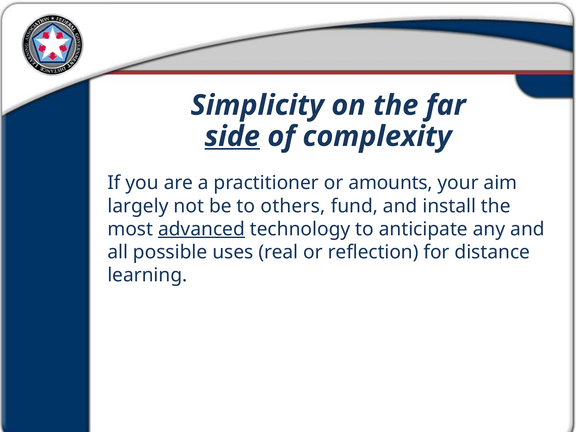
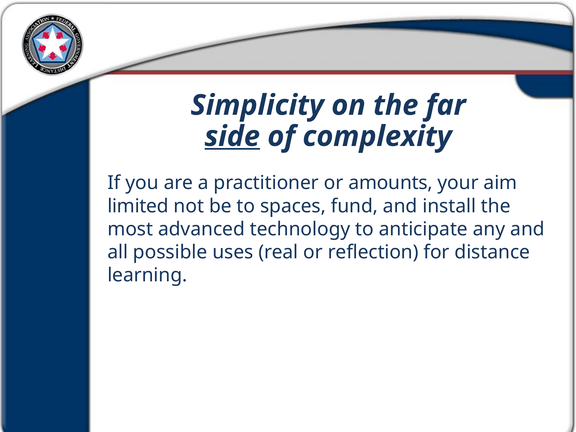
largely: largely -> limited (138, 206)
others: others -> spaces (293, 206)
advanced underline: present -> none (201, 229)
